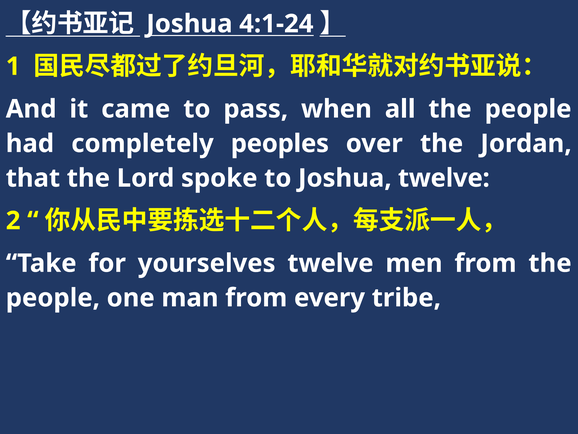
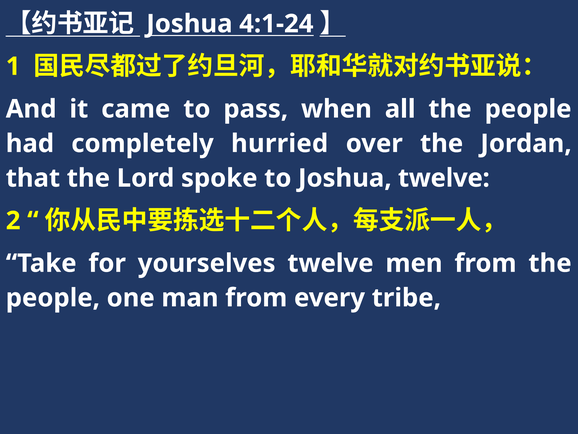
peoples: peoples -> hurried (280, 143)
